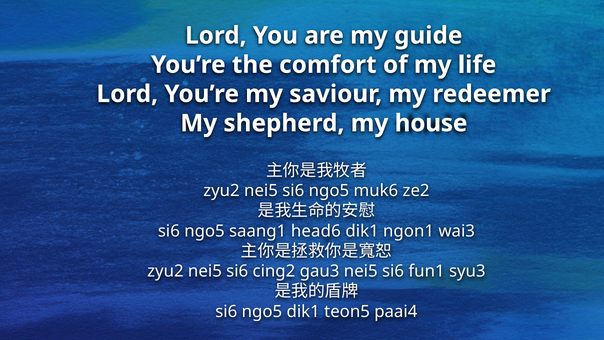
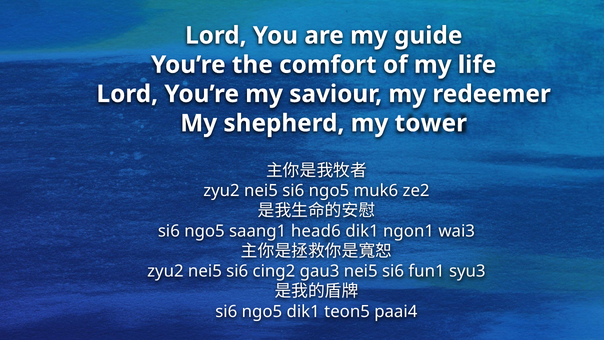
house: house -> tower (431, 123)
